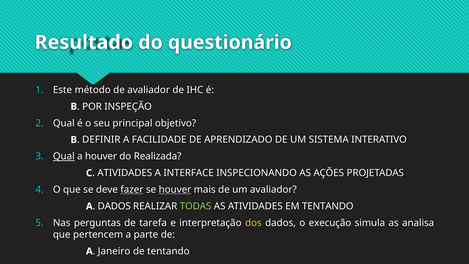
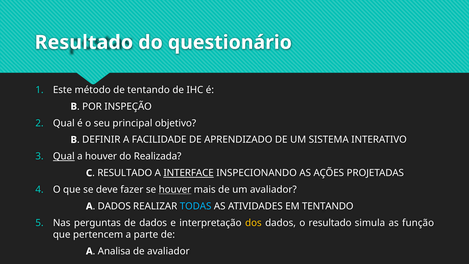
de avaliador: avaliador -> tentando (149, 90)
ATIVIDADES: ATIVIDADES -> RESULTADO (125, 173)
INTERFACE underline: none -> present (189, 173)
fazer underline: present -> none (132, 190)
TODAS colour: light green -> light blue (196, 206)
de tarefa: tarefa -> dados (153, 223)
o execução: execução -> resultado (330, 223)
analisa: analisa -> função (418, 223)
Janeiro: Janeiro -> Analisa (114, 251)
de tentando: tentando -> avaliador (168, 251)
